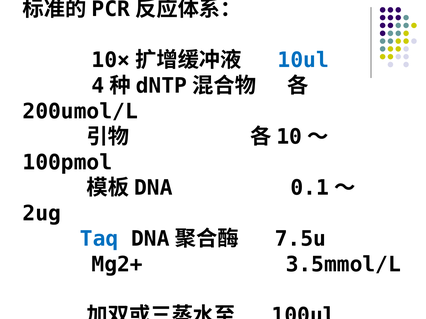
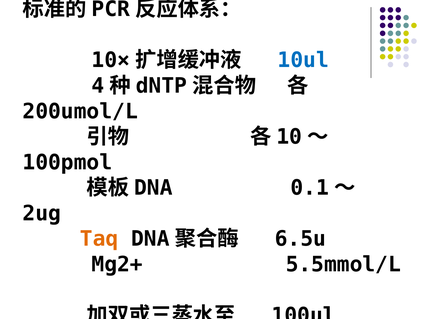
Taq colour: blue -> orange (99, 239)
7.5u: 7.5u -> 6.5u (300, 239)
3.5mmol/L: 3.5mmol/L -> 5.5mmol/L (343, 265)
